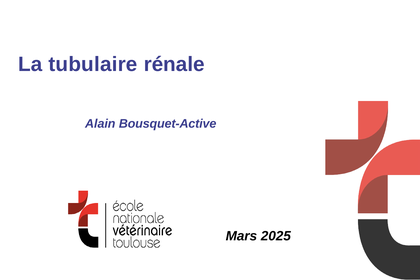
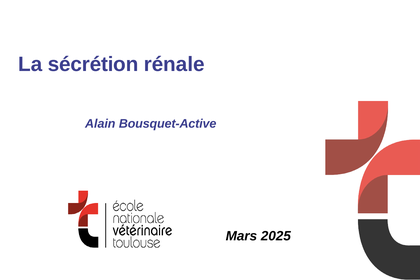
tubulaire: tubulaire -> sécrétion (93, 64)
